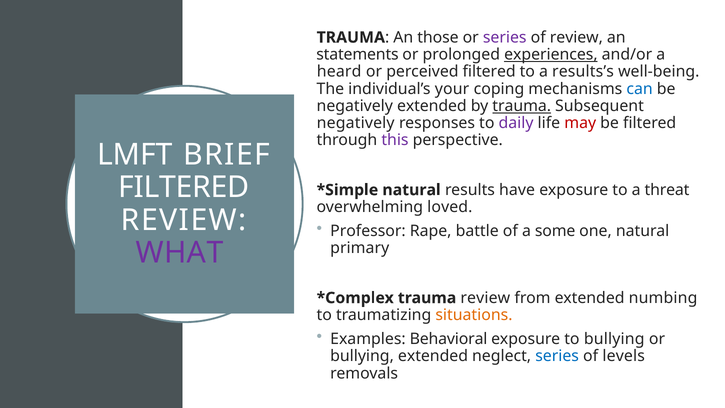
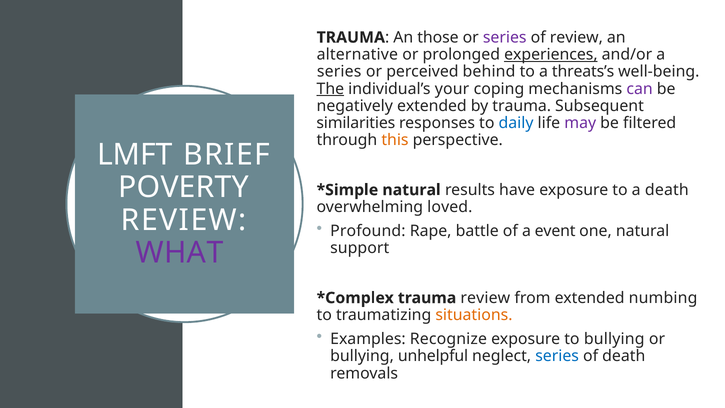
statements: statements -> alternative (357, 55)
heard: heard -> series (339, 72)
perceived filtered: filtered -> behind (489, 72)
results’s: results’s -> threats’s (583, 72)
The underline: none -> present (330, 89)
can colour: blue -> purple (640, 89)
trauma underline: present -> none (522, 106)
negatively: negatively -> similarities (356, 123)
daily colour: purple -> blue (516, 123)
may colour: red -> purple (580, 123)
this colour: purple -> orange (395, 140)
FILTERED: FILTERED -> POVERTY (184, 187)
a threat: threat -> death (667, 190)
Professor: Professor -> Profound (368, 231)
some: some -> event (555, 231)
primary: primary -> support (360, 248)
Behavioral: Behavioral -> Recognize (448, 339)
bullying extended: extended -> unhelpful (433, 356)
of levels: levels -> death (624, 356)
